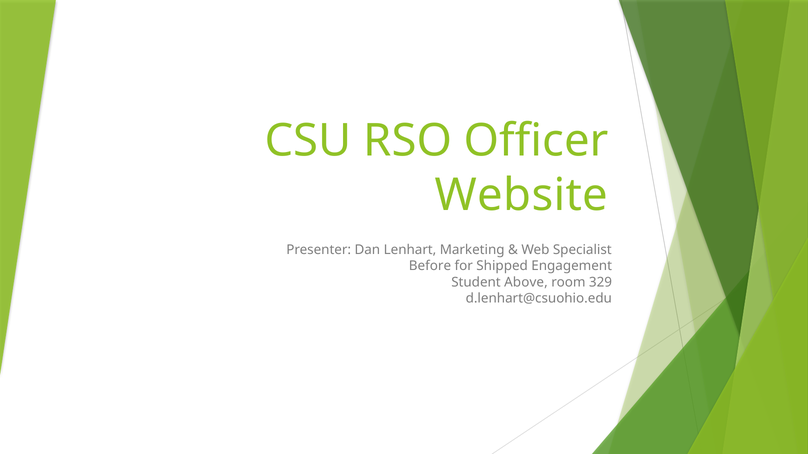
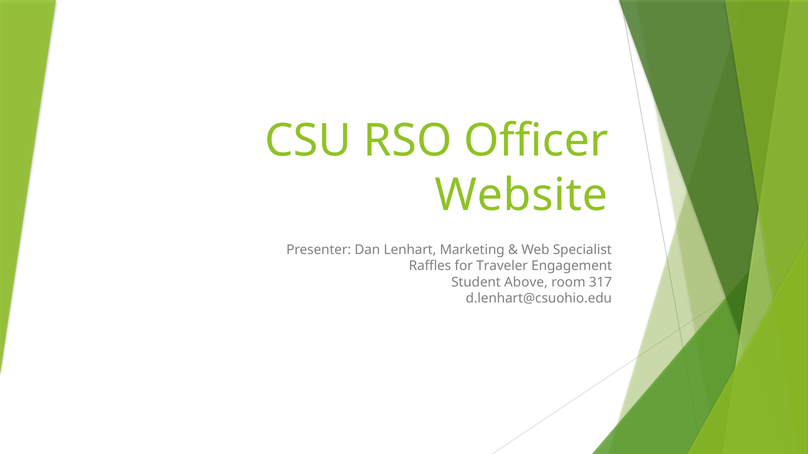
Before: Before -> Raffles (430, 266)
Shipped: Shipped -> Traveler (502, 266)
329: 329 -> 317 (601, 283)
